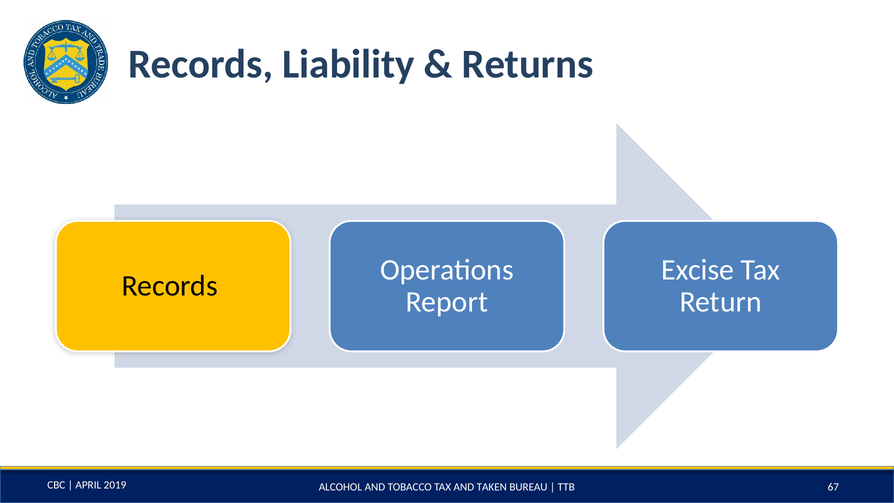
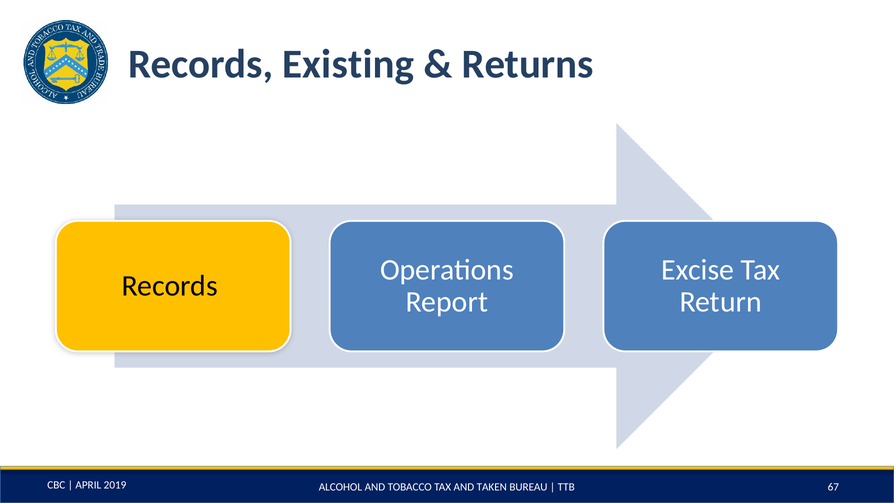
Liability: Liability -> Existing (348, 64)
